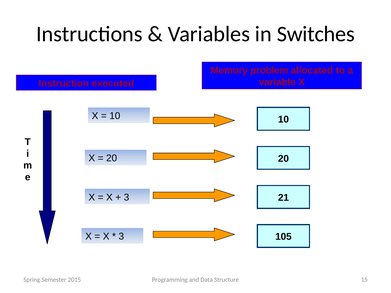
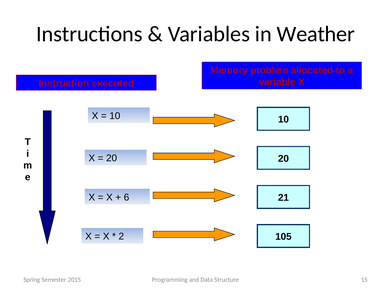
Switches: Switches -> Weather (316, 34)
3: 3 -> 6 (126, 197)
3: 3 -> 2 (121, 237)
